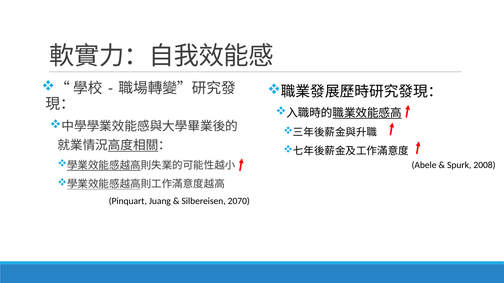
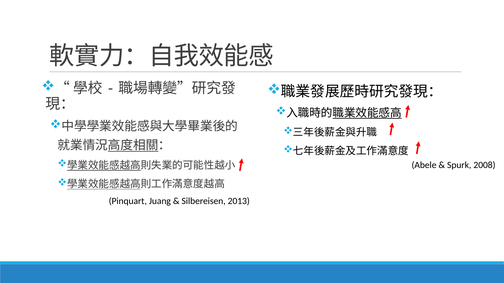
2070: 2070 -> 2013 (239, 201)
